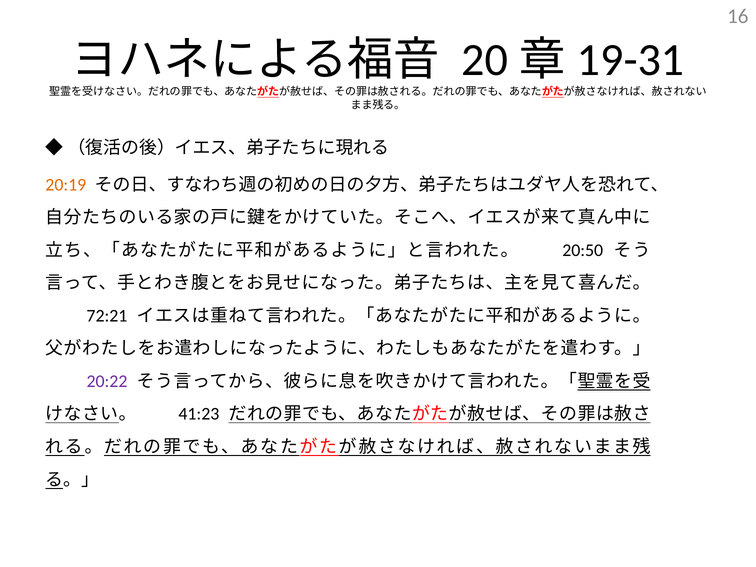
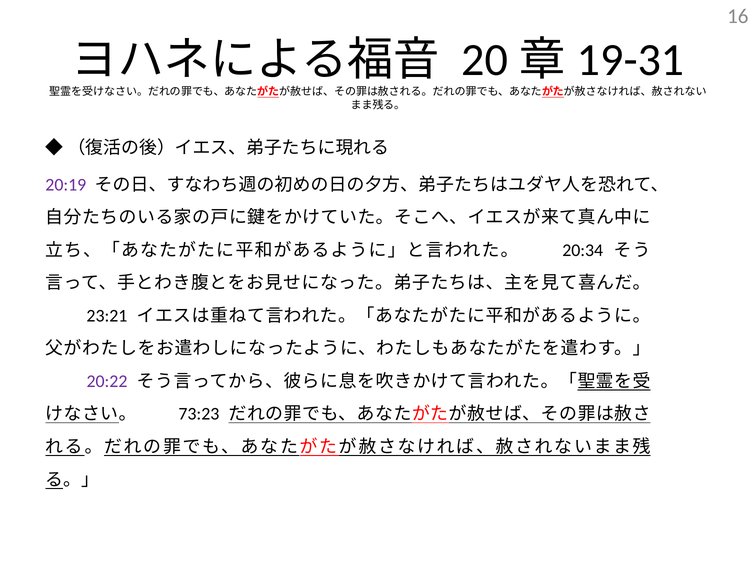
20:19 colour: orange -> purple (66, 185)
20:50: 20:50 -> 20:34 (583, 250)
72:21: 72:21 -> 23:21 (107, 316)
41:23: 41:23 -> 73:23 (199, 414)
